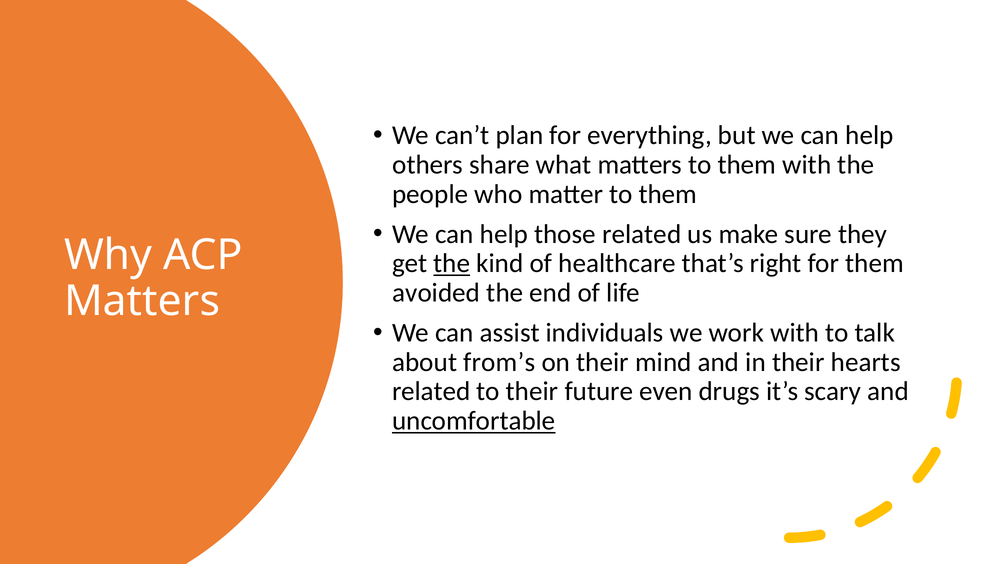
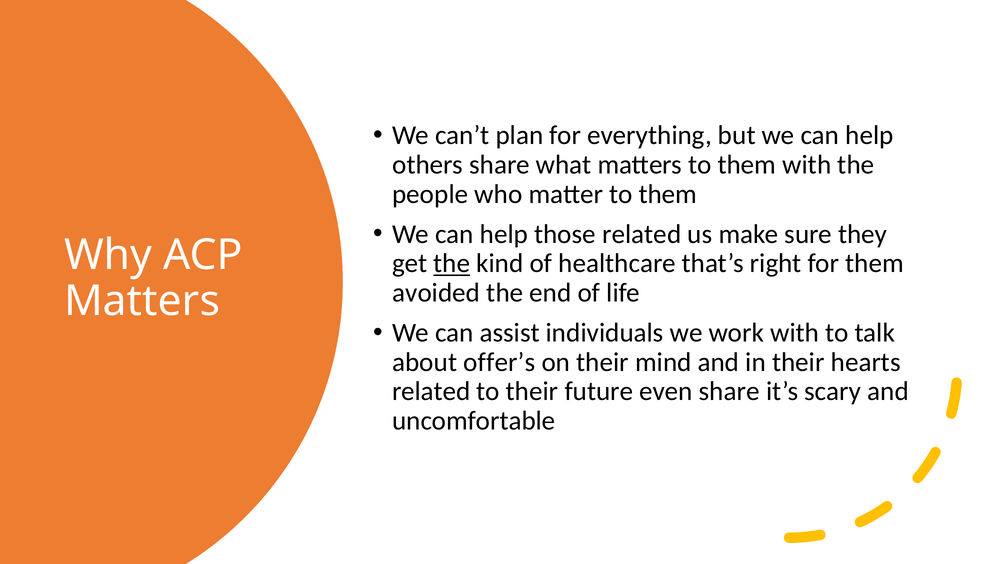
from’s: from’s -> offer’s (499, 362)
even drugs: drugs -> share (729, 392)
uncomfortable underline: present -> none (474, 421)
